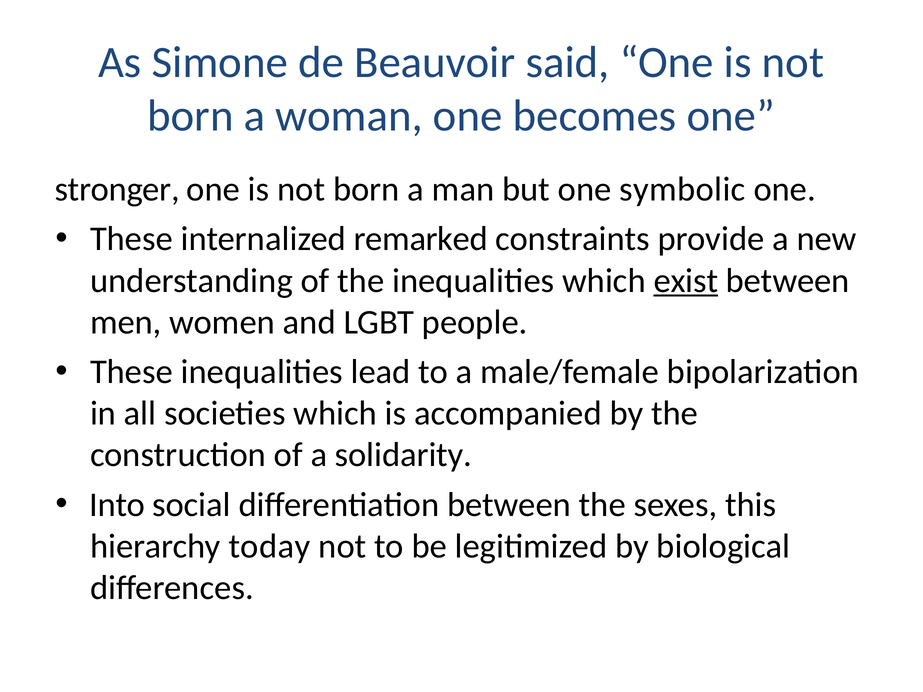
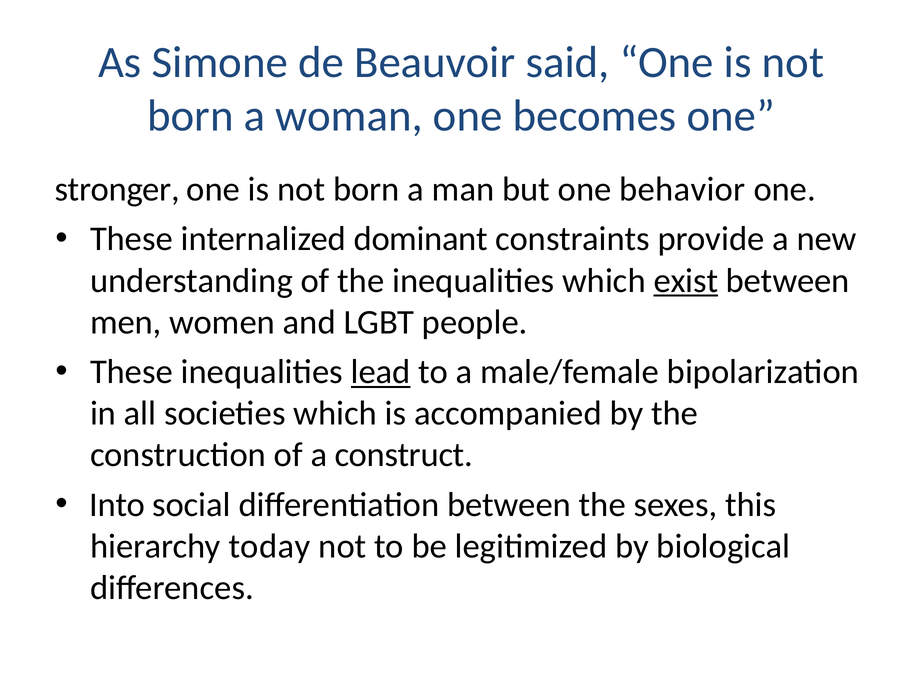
symbolic: symbolic -> behavior (682, 189)
remarked: remarked -> dominant (421, 239)
lead underline: none -> present (381, 372)
solidarity: solidarity -> construct (404, 455)
